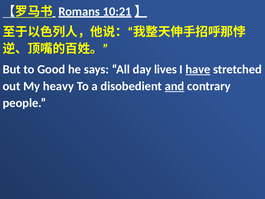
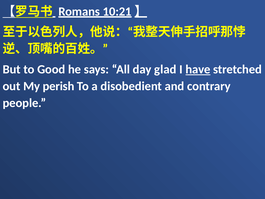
lives: lives -> glad (165, 69)
heavy: heavy -> perish (59, 86)
and underline: present -> none (175, 86)
